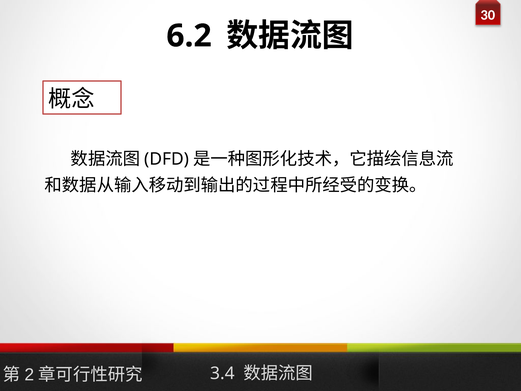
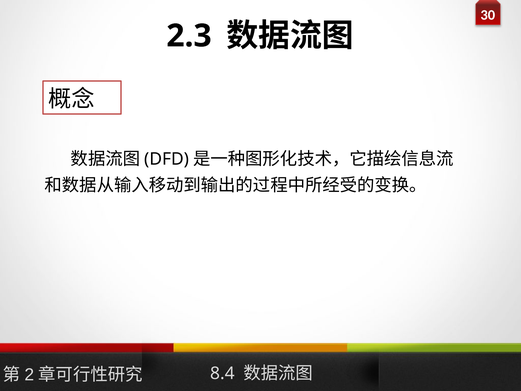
6.2: 6.2 -> 2.3 (189, 36)
3.4: 3.4 -> 8.4 (223, 373)
